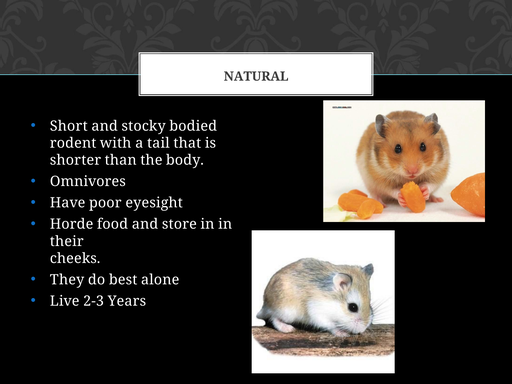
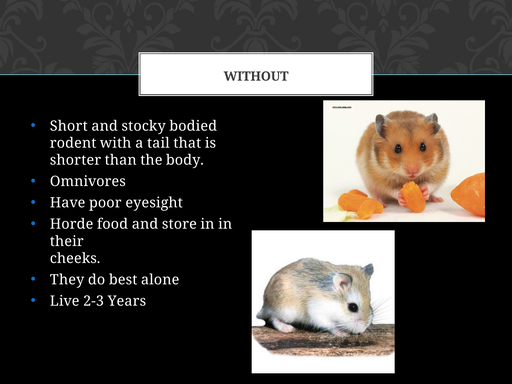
NATURAL: NATURAL -> WITHOUT (256, 76)
